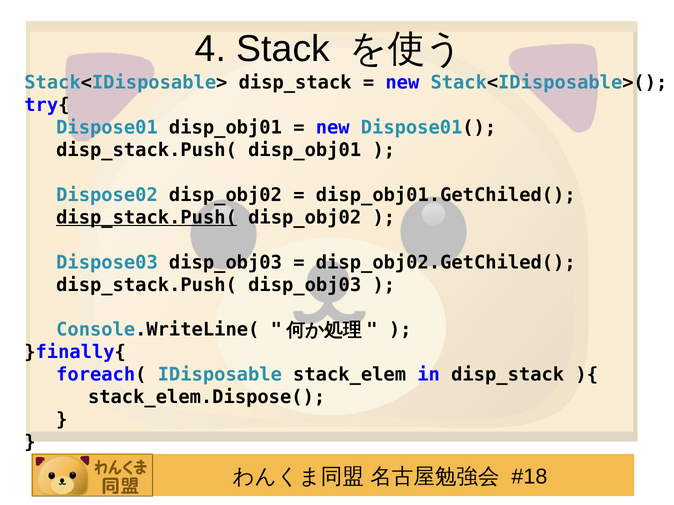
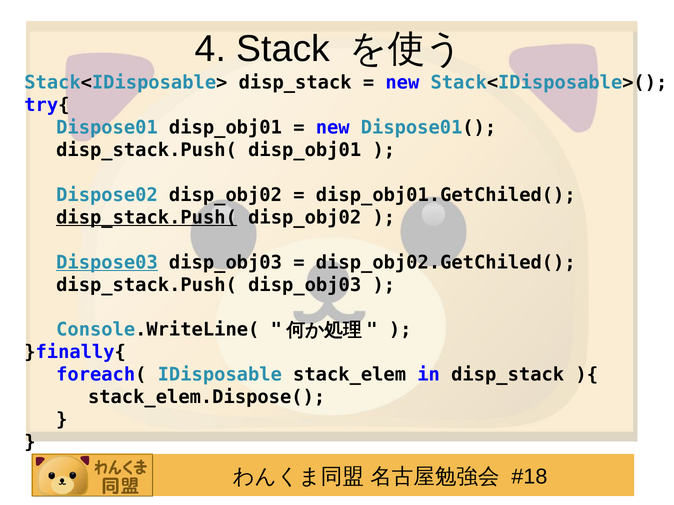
Dispose03 underline: none -> present (107, 263)
